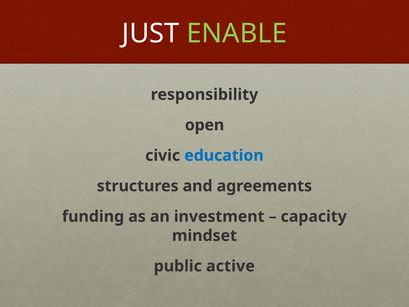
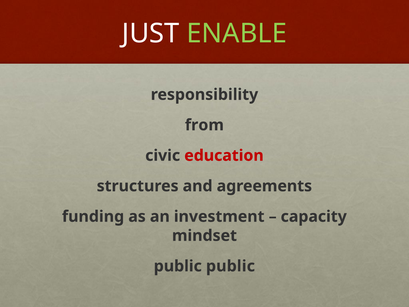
open: open -> from (204, 125)
education colour: blue -> red (224, 155)
public active: active -> public (230, 266)
